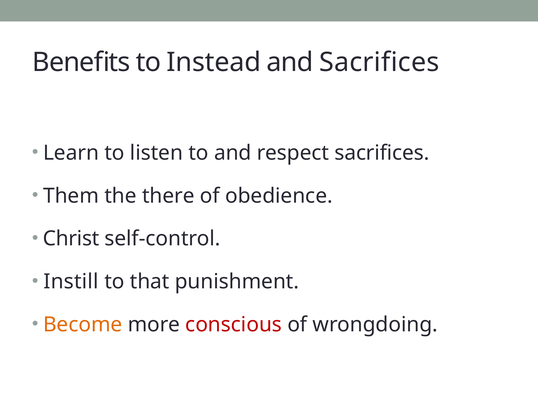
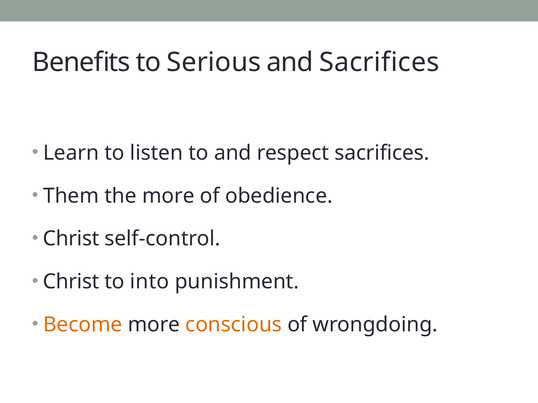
Instead: Instead -> Serious (214, 62)
the there: there -> more (168, 196)
Instill: Instill -> Christ (71, 282)
that: that -> into (150, 282)
conscious colour: red -> orange (234, 325)
